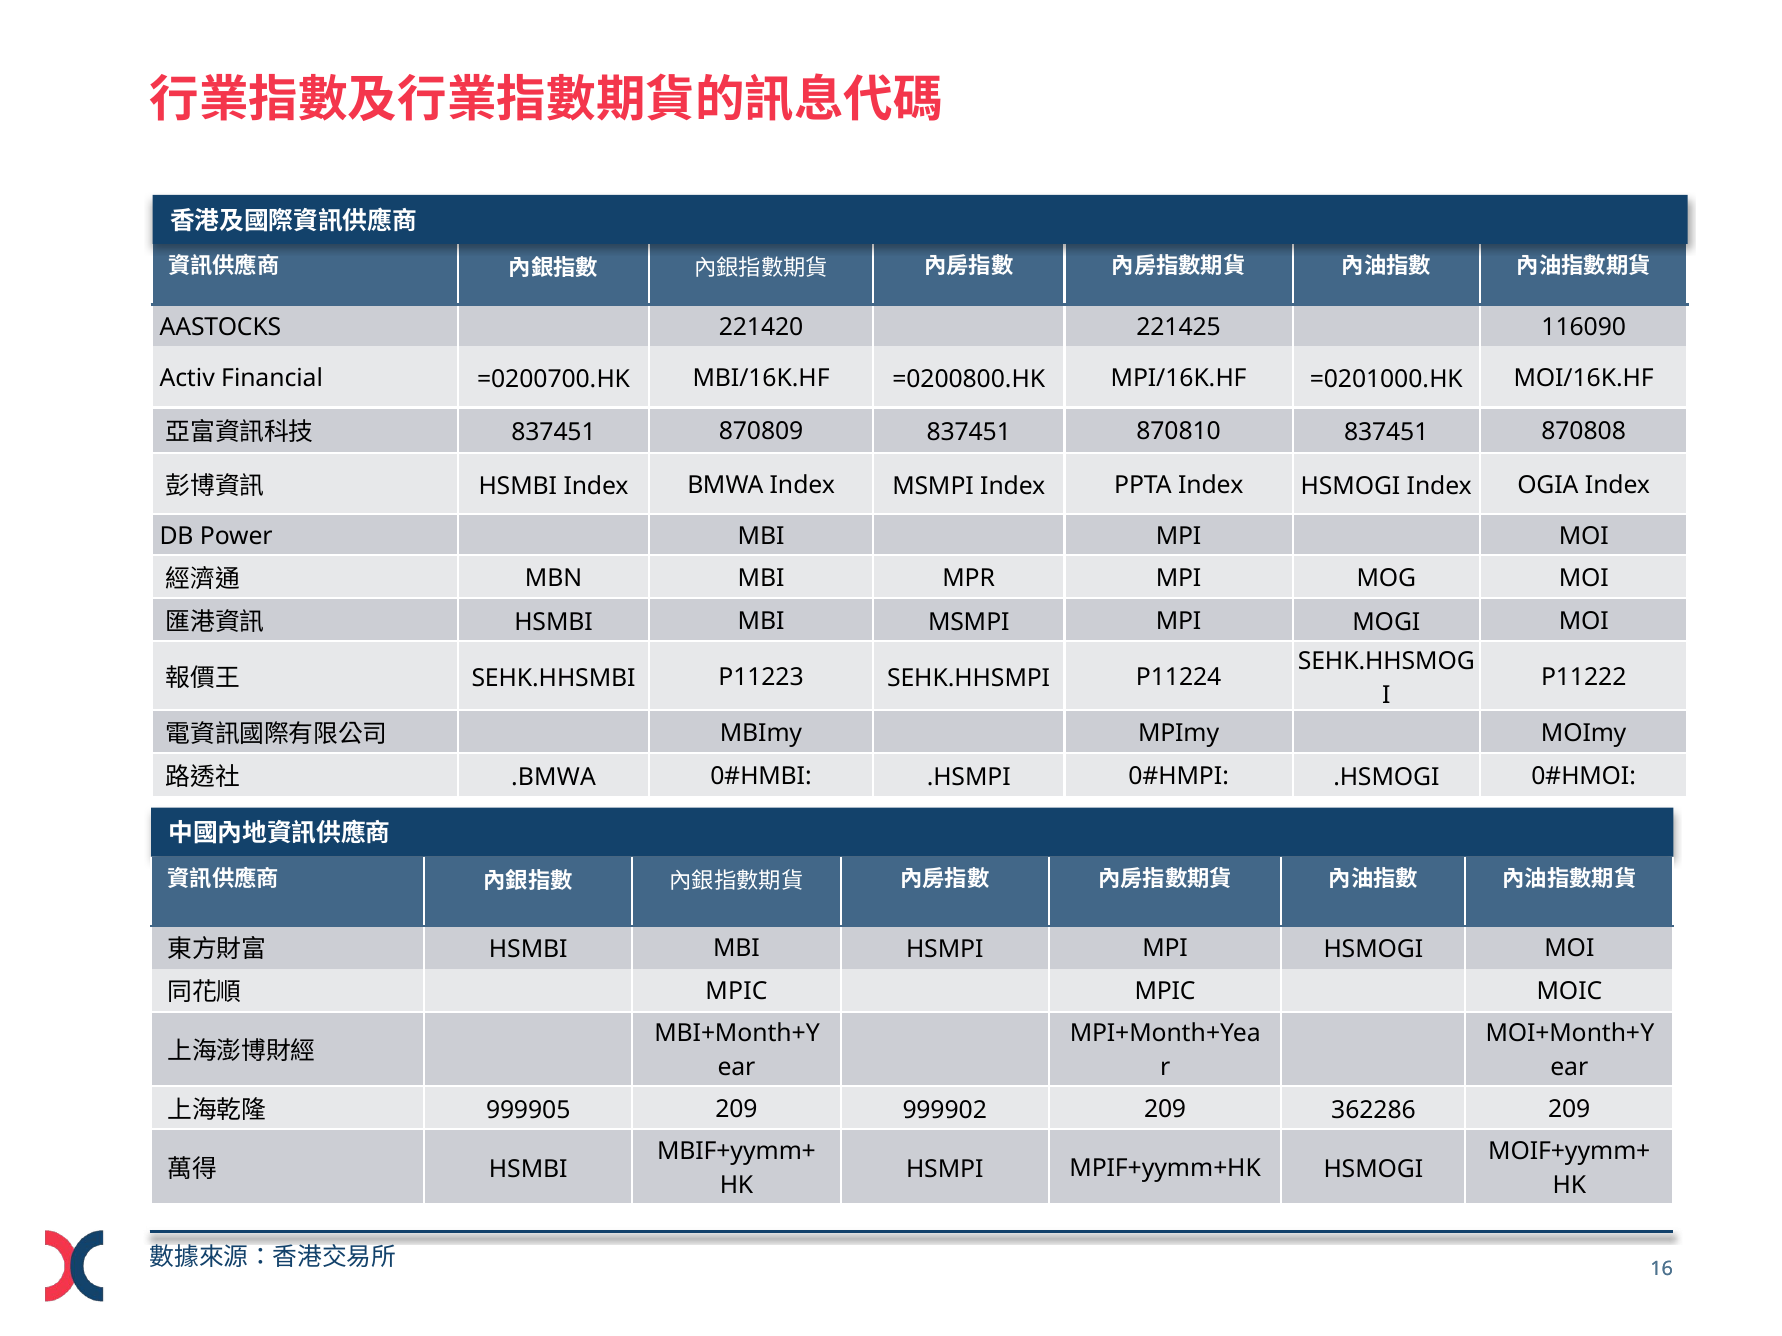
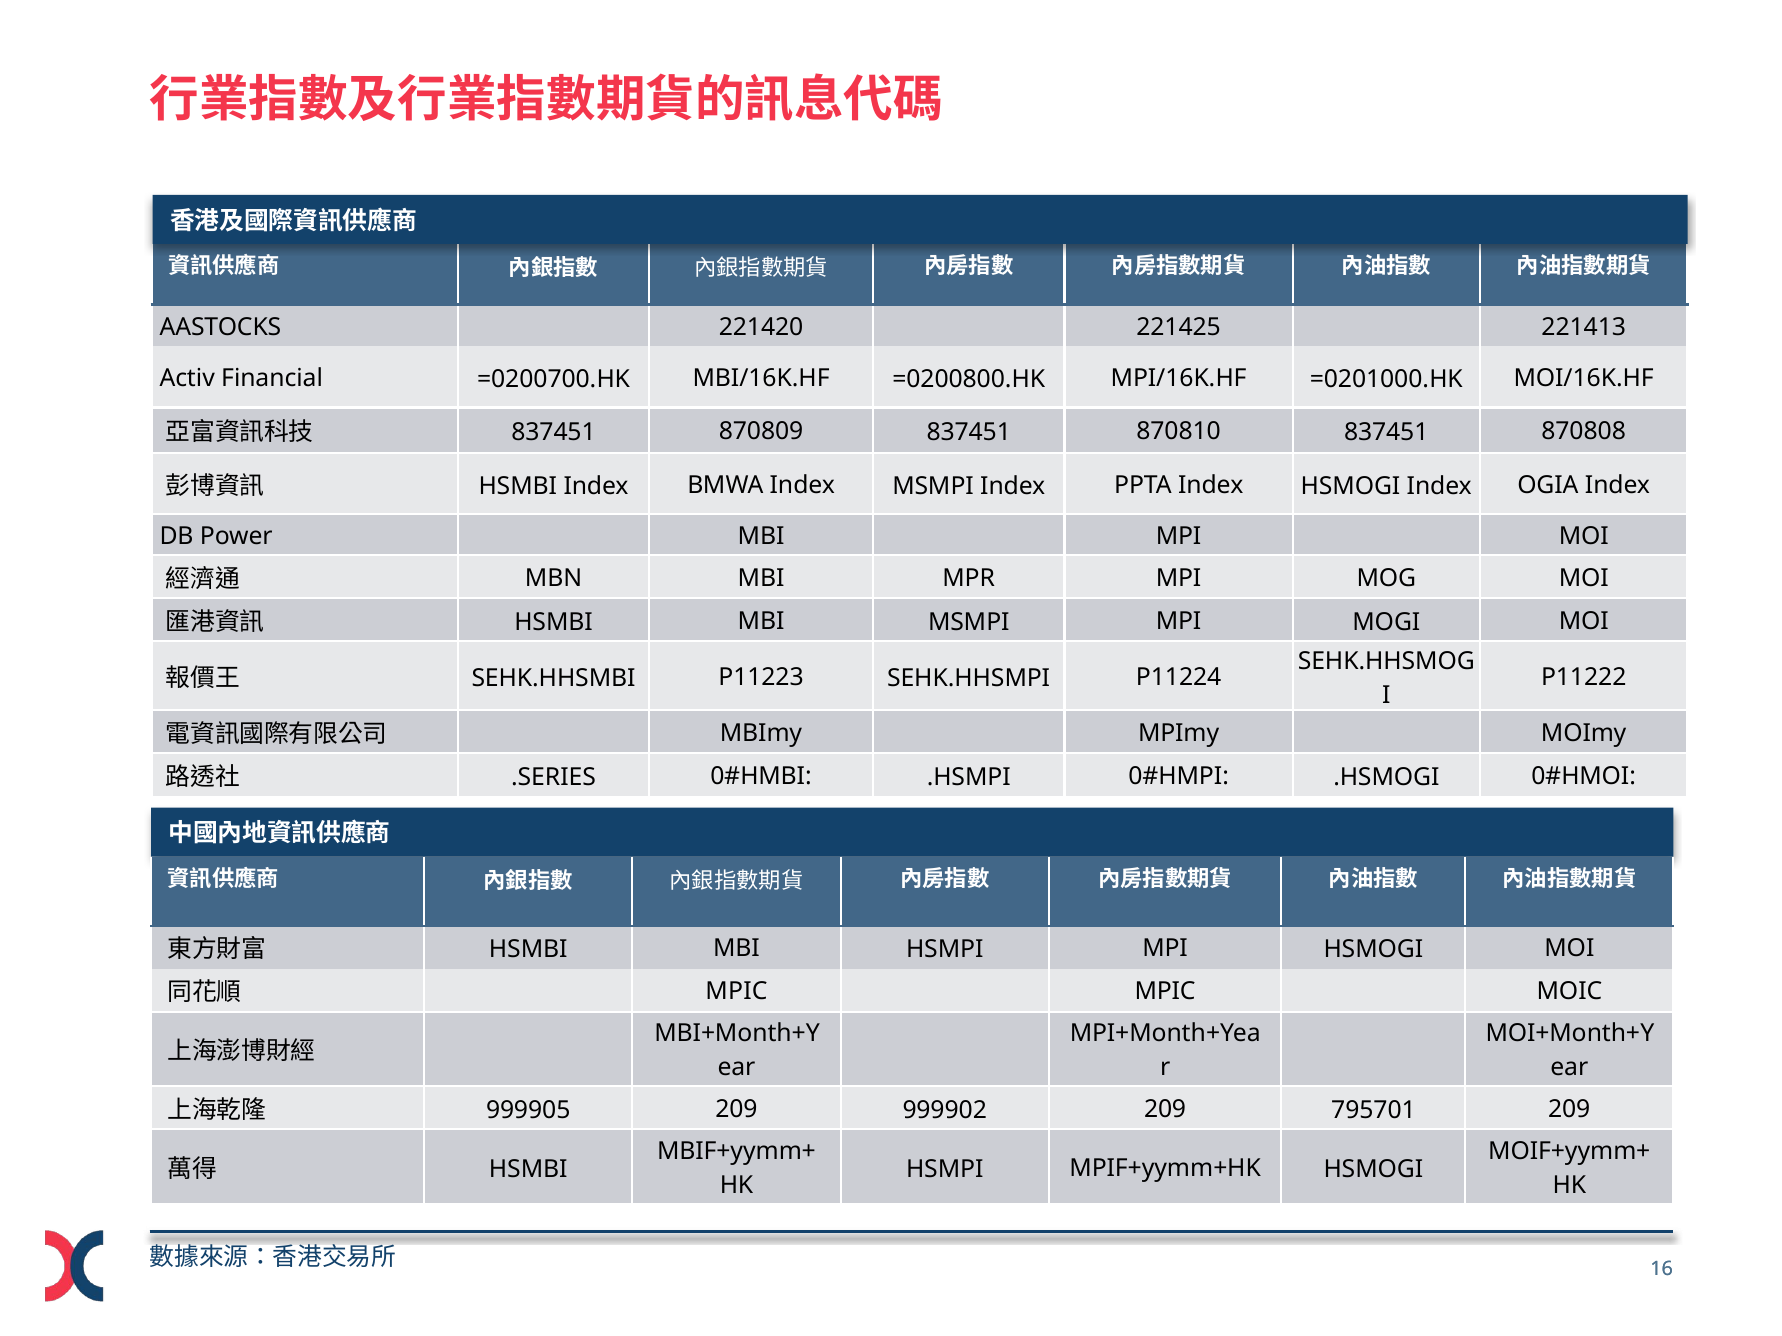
116090: 116090 -> 221413 (1584, 327)
.BMWA: .BMWA -> .SERIES (554, 778)
362286: 362286 -> 795701 (1373, 1111)
